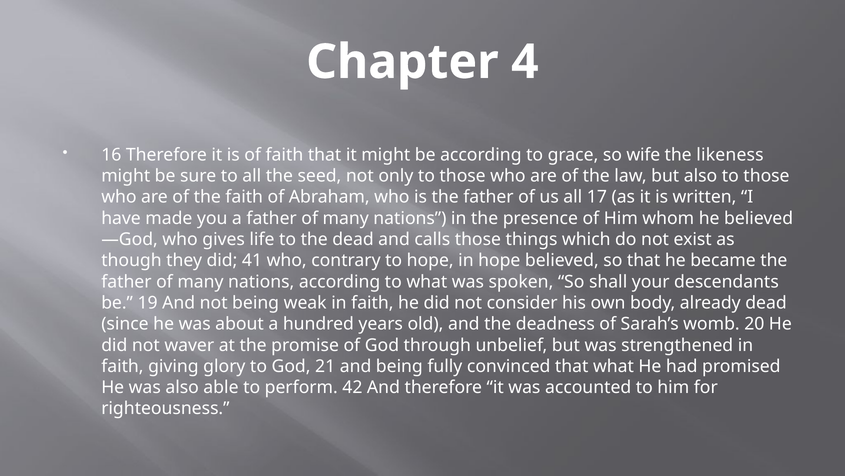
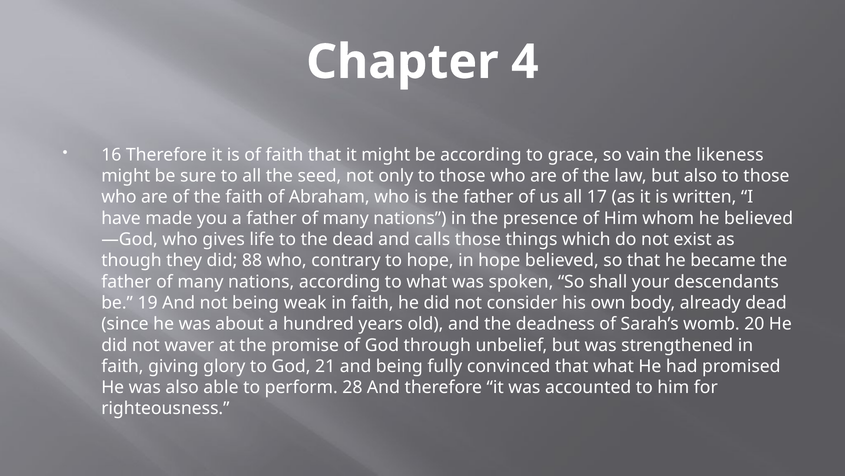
wife: wife -> vain (643, 155)
41: 41 -> 88 (252, 260)
42: 42 -> 28 (352, 387)
